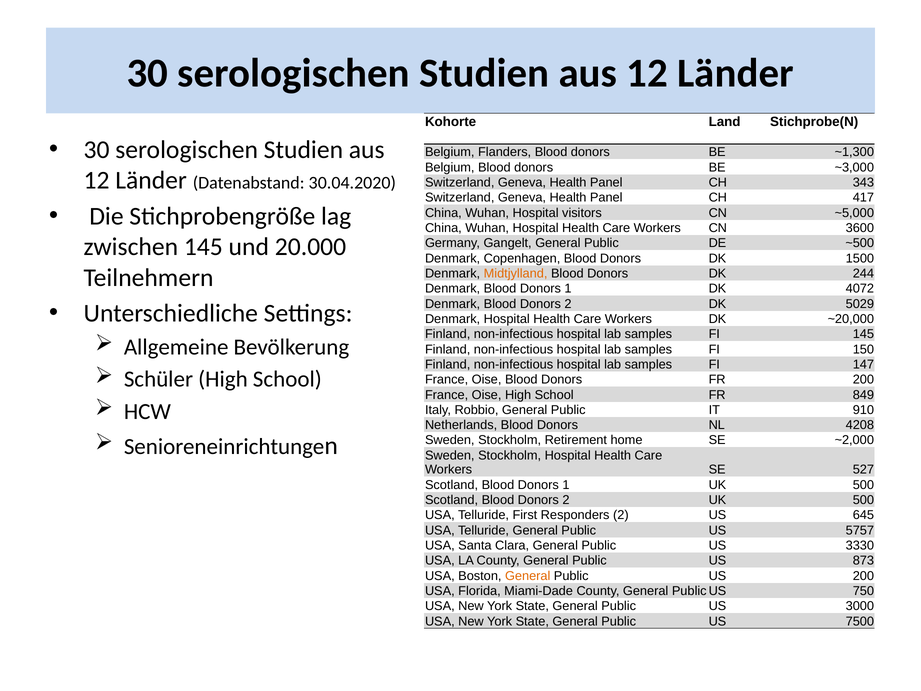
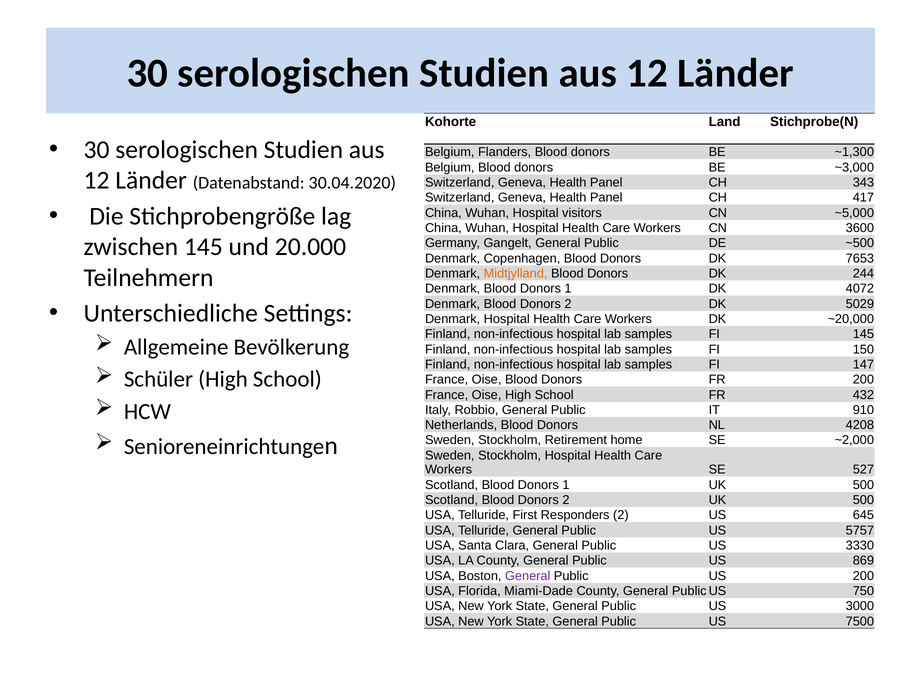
1500: 1500 -> 7653 (860, 258)
849: 849 -> 432 (863, 395)
873: 873 -> 869 (863, 560)
General colour: orange -> purple (528, 576)
